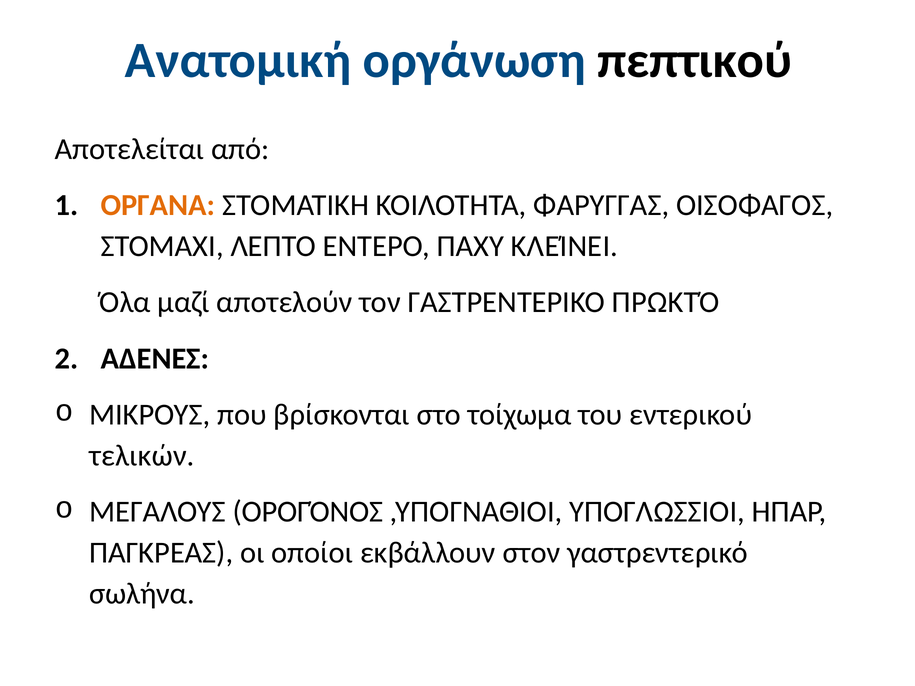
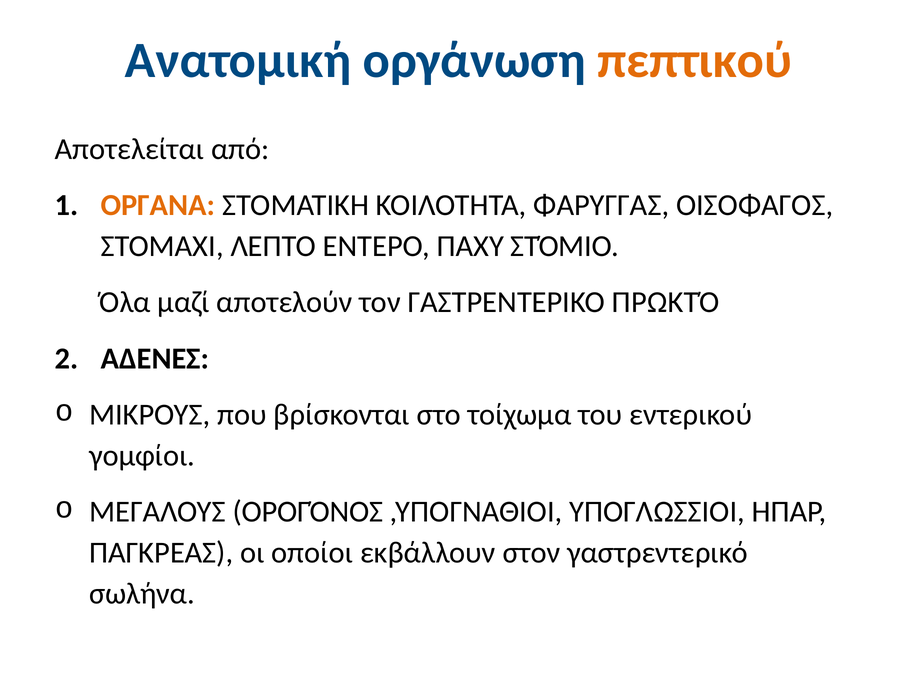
πεπτικού colour: black -> orange (695, 61)
ΚΛΕΊΝΕΙ: ΚΛΕΊΝΕΙ -> ΣΤΌΜΙΟ (565, 246)
τελικών: τελικών -> γομφίοι (142, 456)
